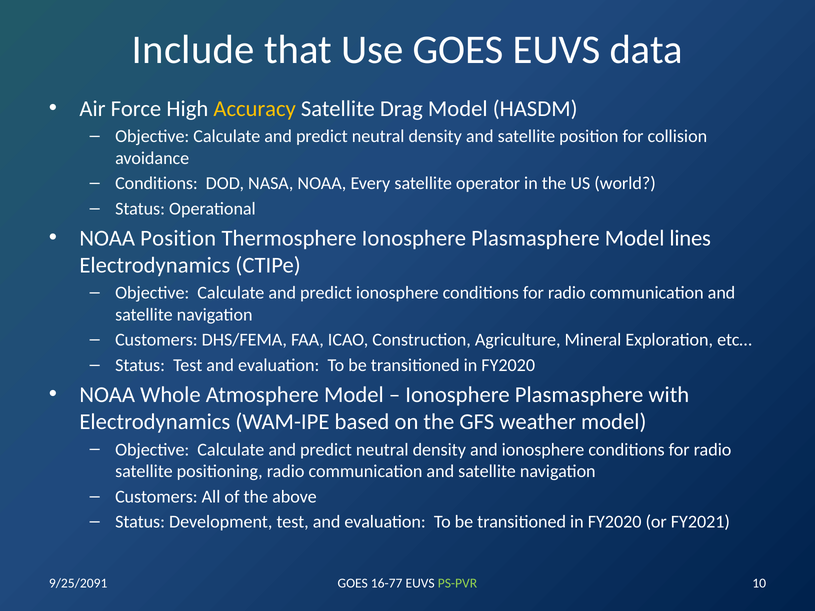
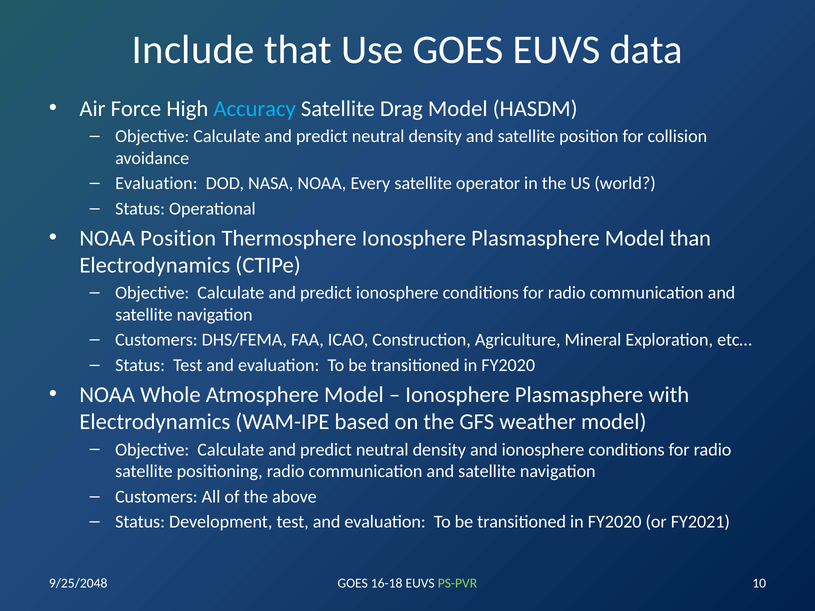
Accuracy colour: yellow -> light blue (255, 109)
Conditions: Conditions -> Evaluation (156, 183)
lines: lines -> than (690, 238)
9/25/2091: 9/25/2091 -> 9/25/2048 (78, 584)
16-77: 16-77 -> 16-18 (387, 584)
